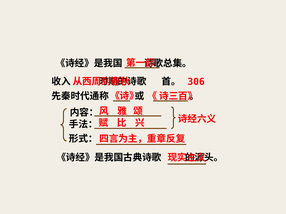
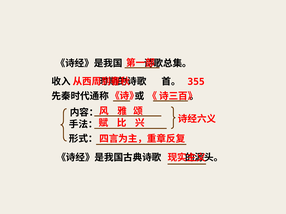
306: 306 -> 355 (196, 82)
